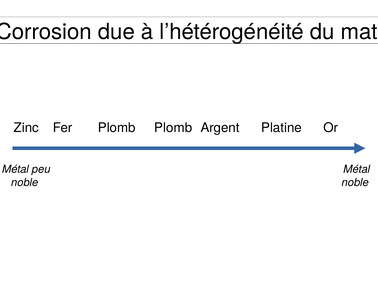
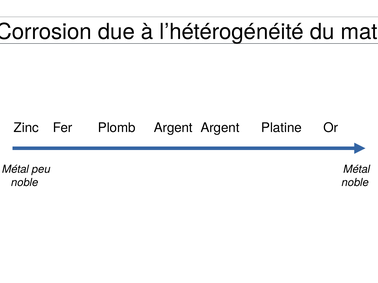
Plomb: Plomb -> Argent (173, 128)
